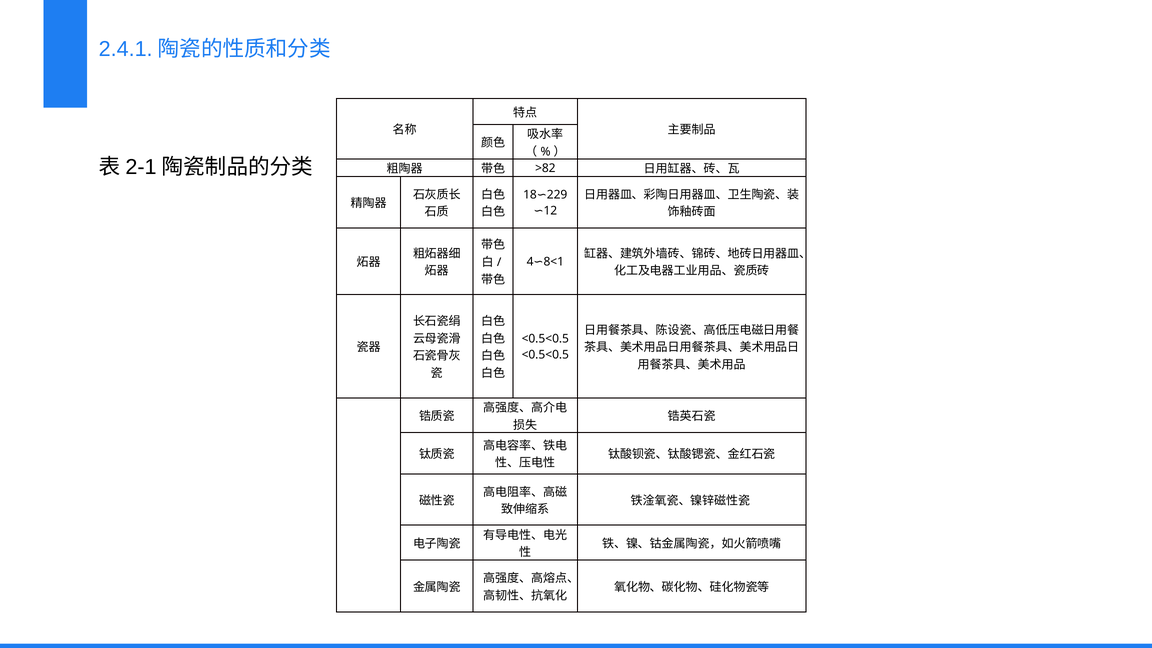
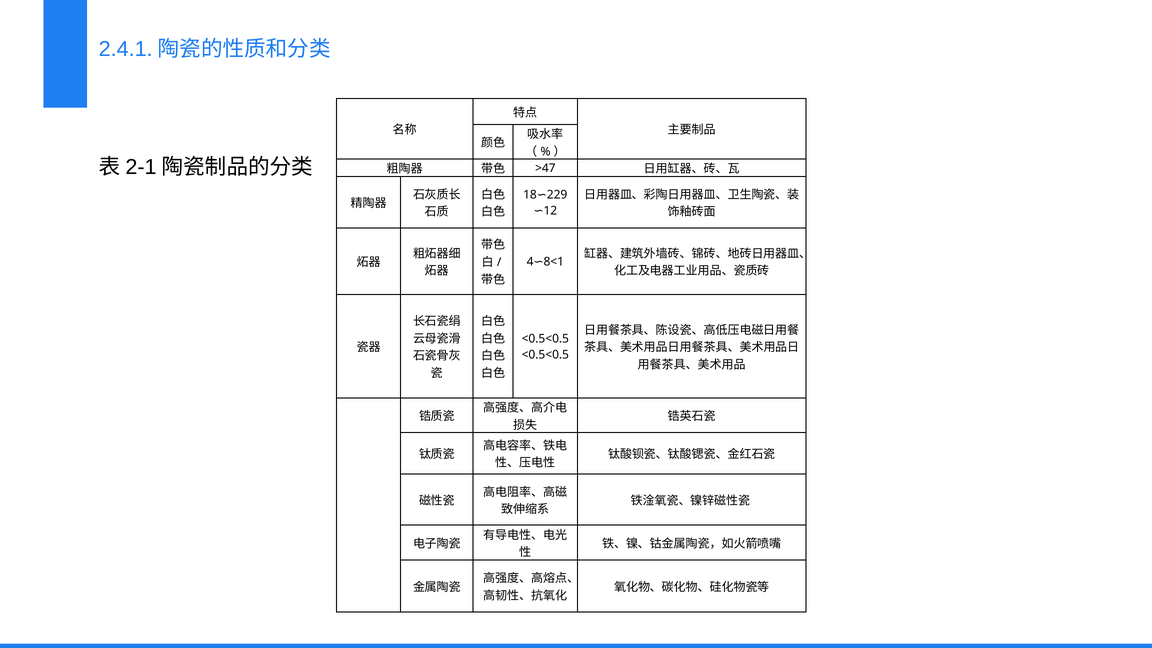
>82: >82 -> >47 (545, 168)
